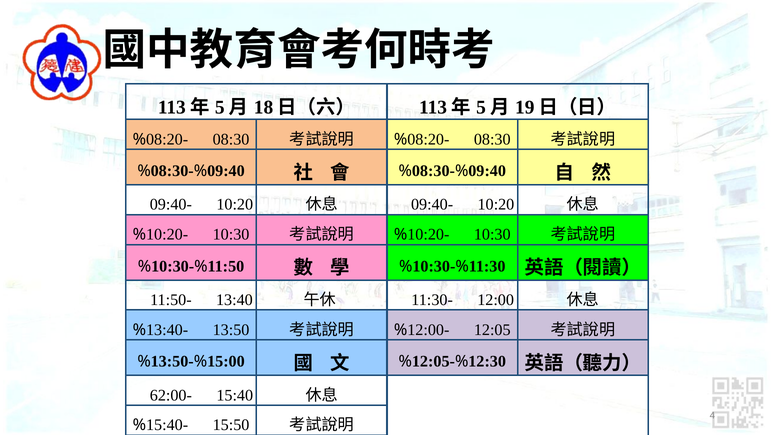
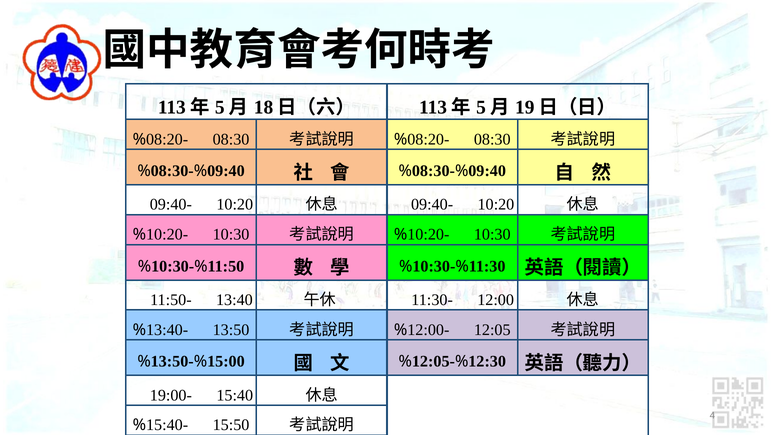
62:00-: 62:00- -> 19:00- (171, 396)
